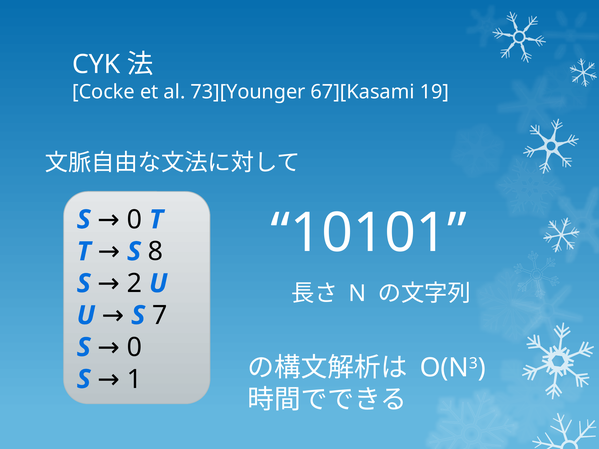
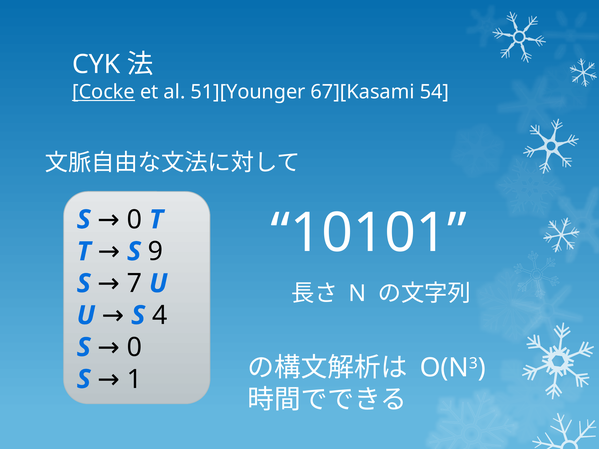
Cocke underline: none -> present (103, 92)
73][Younger: 73][Younger -> 51][Younger (248, 92)
19: 19 -> 54 (435, 92)
8: 8 -> 9 (156, 252)
2: 2 -> 7 (134, 284)
7: 7 -> 4 (160, 316)
